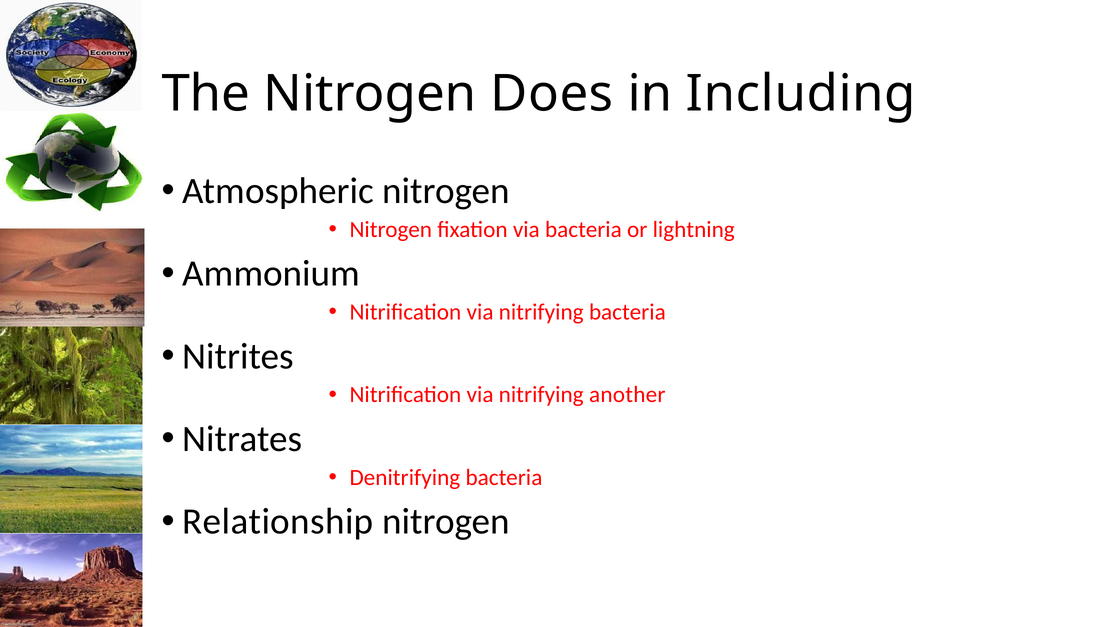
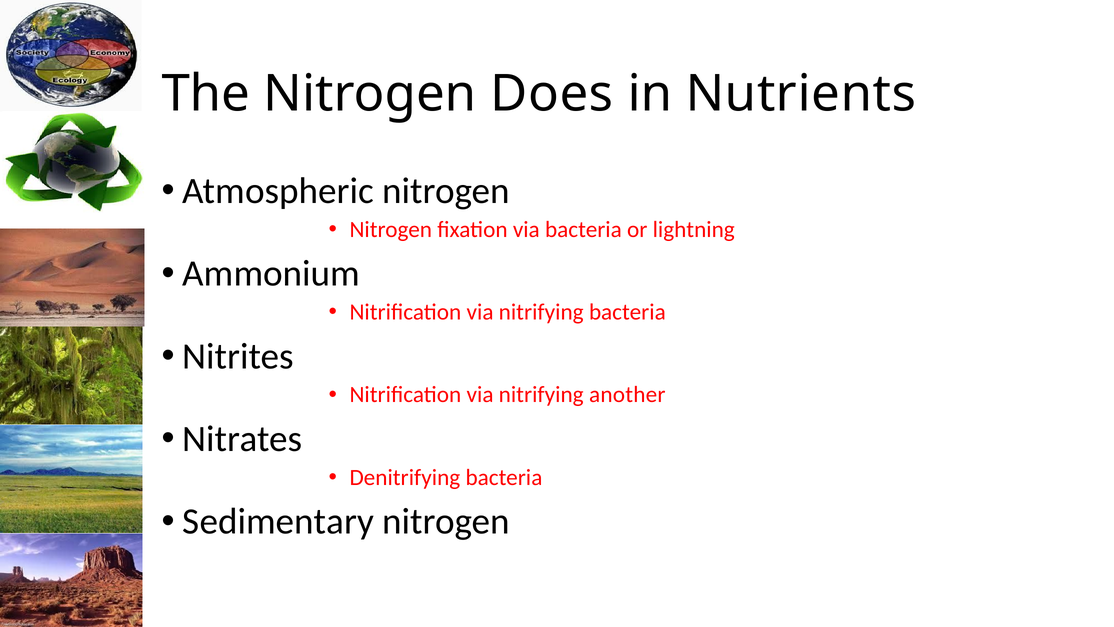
Including: Including -> Nutrients (801, 94)
Relationship: Relationship -> Sedimentary (278, 521)
